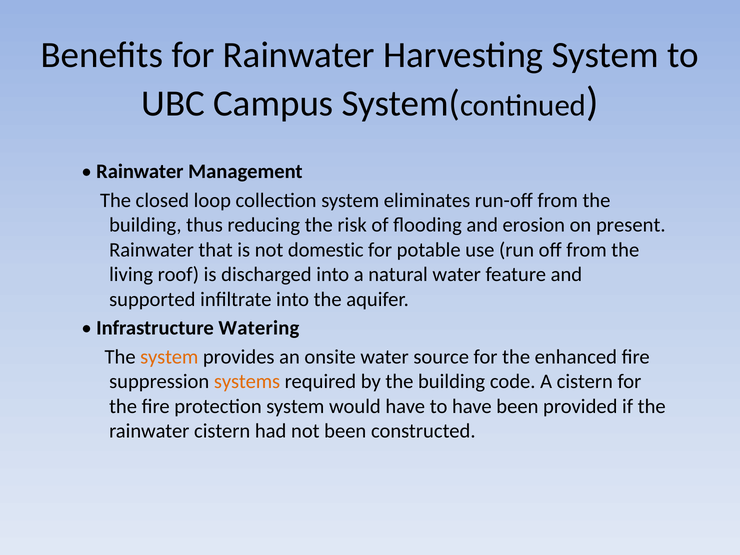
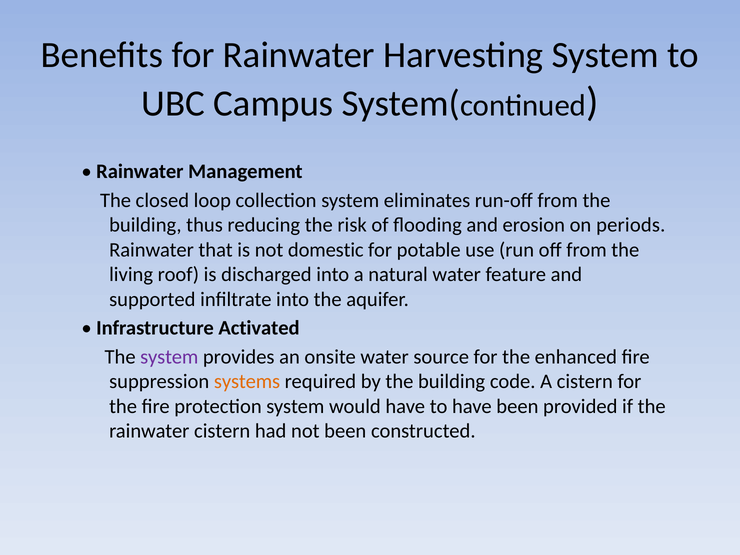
present: present -> periods (631, 225)
Watering: Watering -> Activated (259, 328)
system colour: orange -> purple (169, 357)
